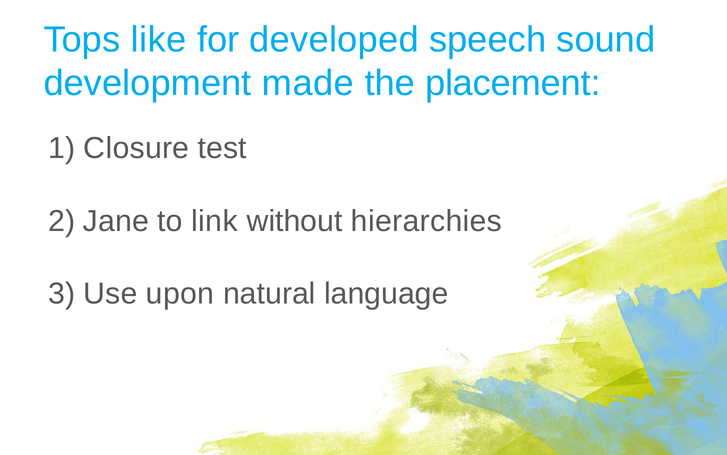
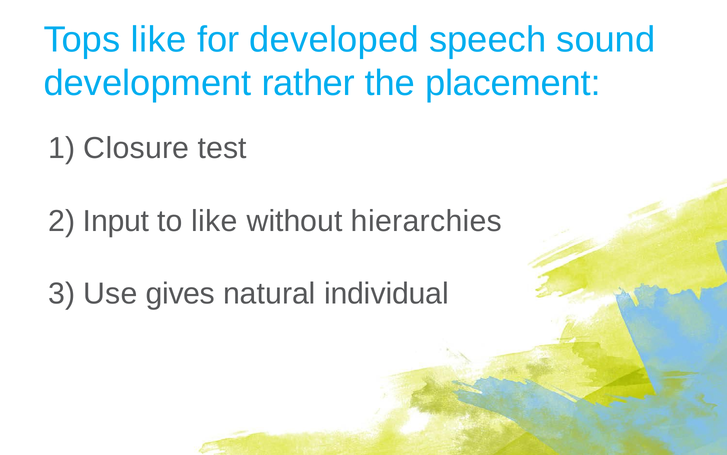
made: made -> rather (308, 83)
Jane: Jane -> Input (116, 221)
to link: link -> like (215, 221)
upon: upon -> gives (180, 293)
language: language -> individual (386, 293)
